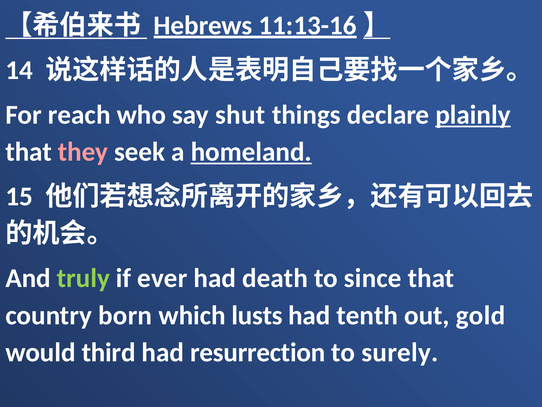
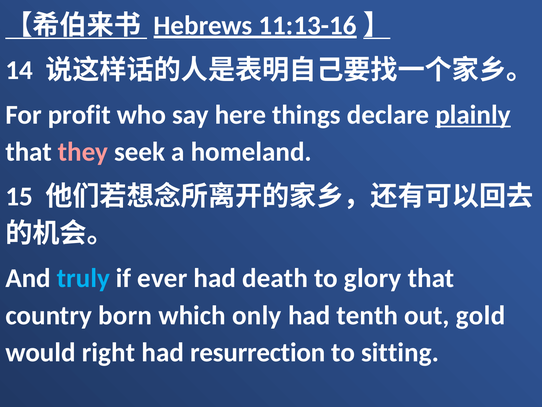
reach: reach -> profit (79, 115)
shut: shut -> here (240, 115)
homeland underline: present -> none (251, 152)
truly colour: light green -> light blue (83, 278)
since: since -> glory (373, 278)
lusts: lusts -> only (257, 315)
third: third -> right (108, 352)
surely: surely -> sitting (400, 352)
